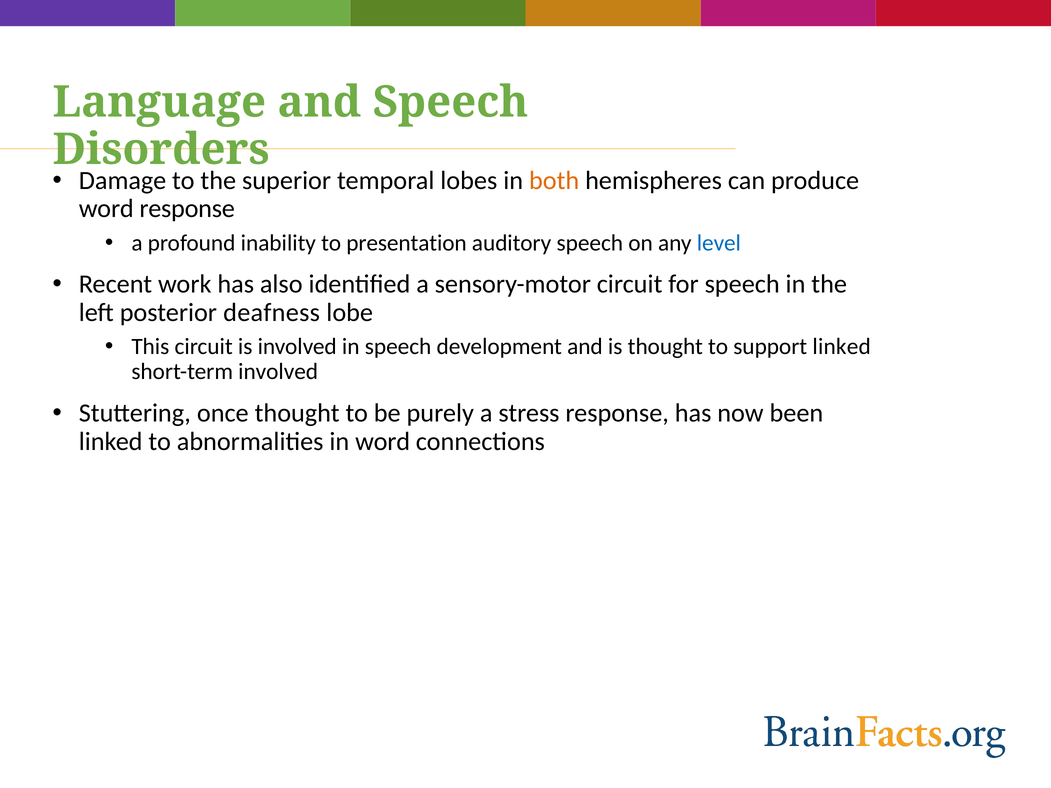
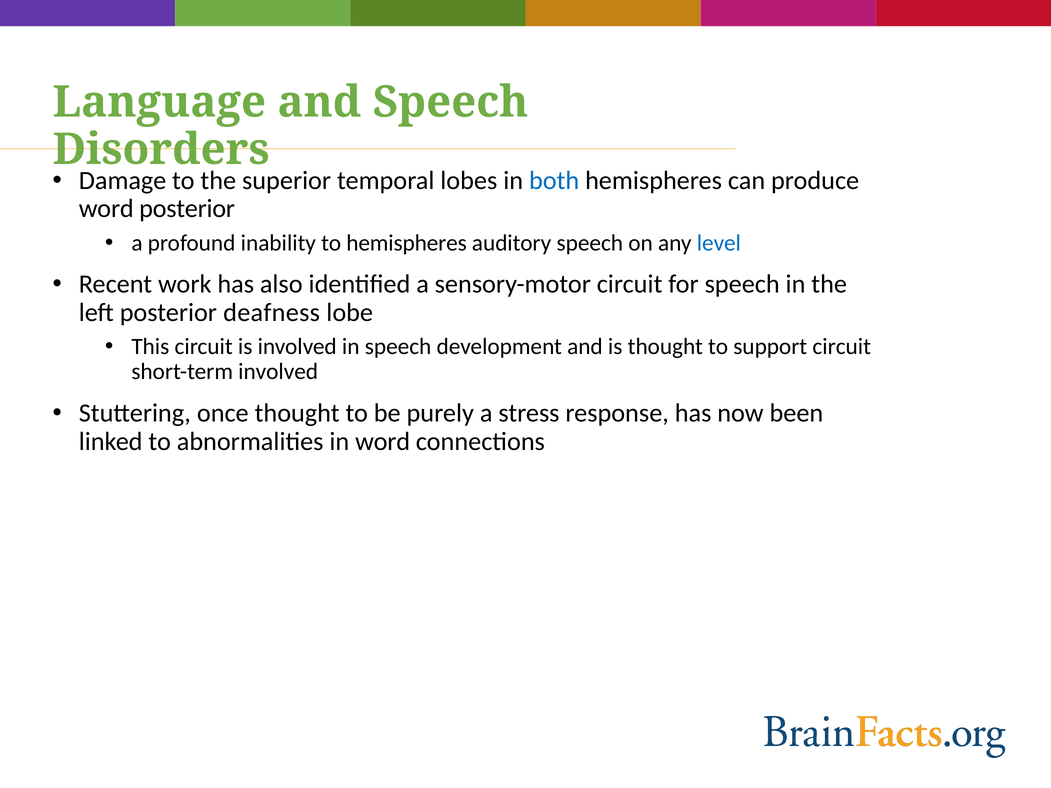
both colour: orange -> blue (554, 180)
word response: response -> posterior (187, 209)
to presentation: presentation -> hemispheres (407, 243)
support linked: linked -> circuit (842, 347)
